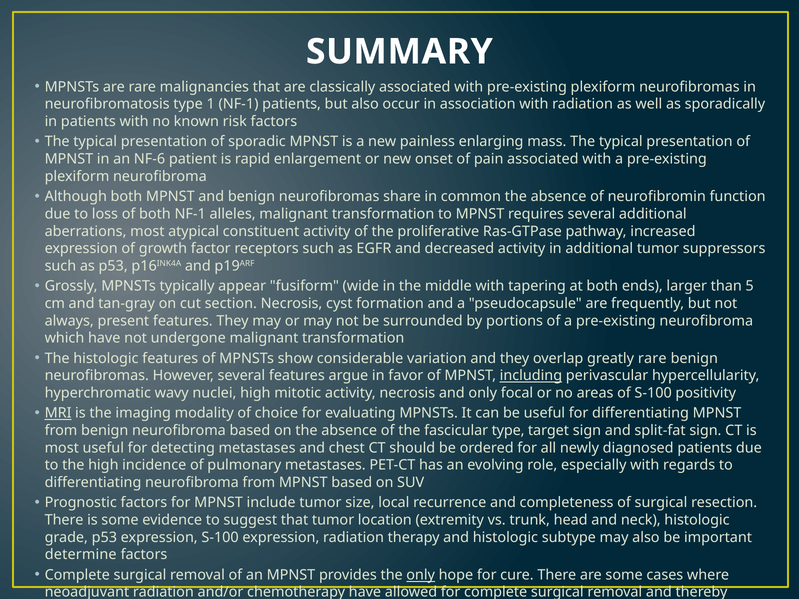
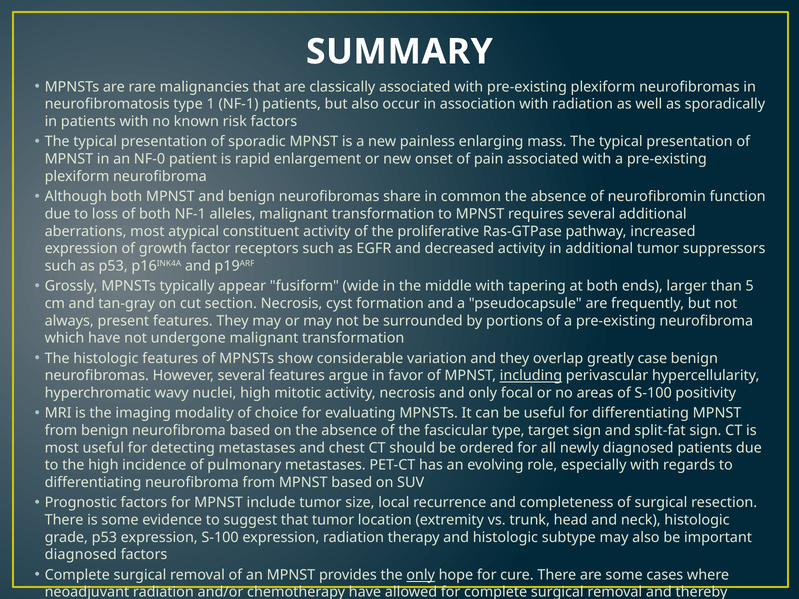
NF-6: NF-6 -> NF-0 (150, 159)
greatly rare: rare -> case (652, 358)
MRI underline: present -> none (58, 413)
determine: determine -> diagnosed (81, 555)
